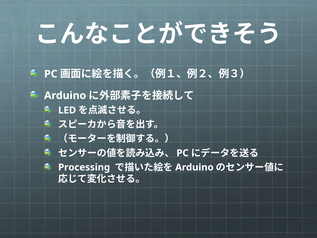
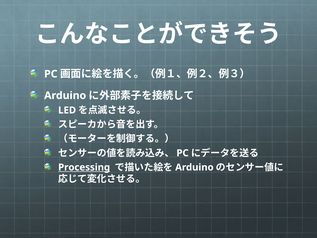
Processing underline: none -> present (84, 167)
